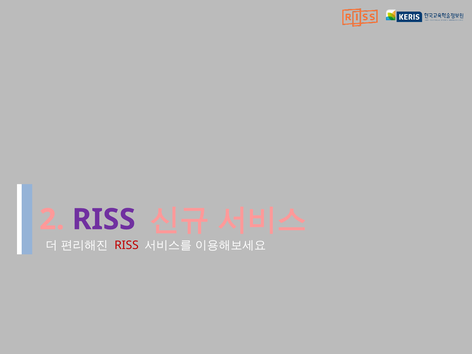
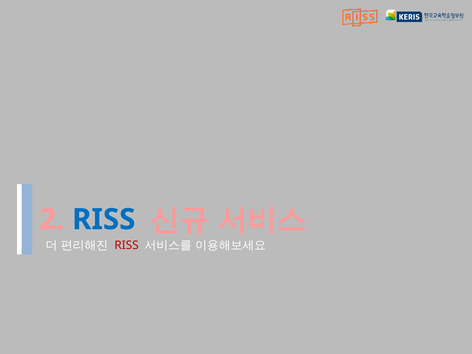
RISS colour: purple -> blue (104, 219)
